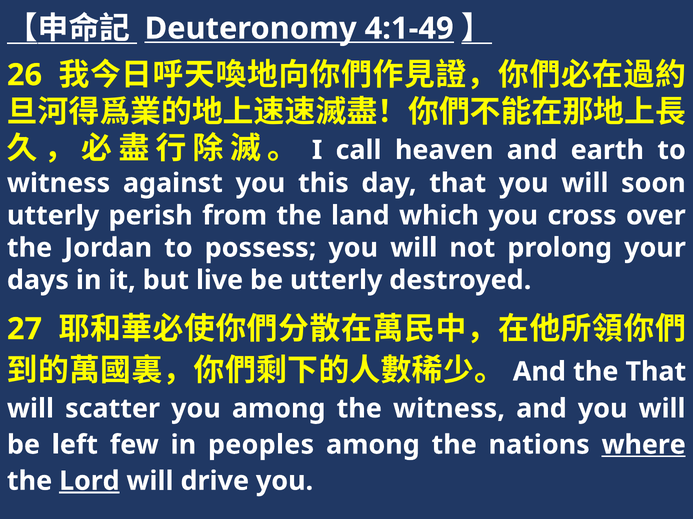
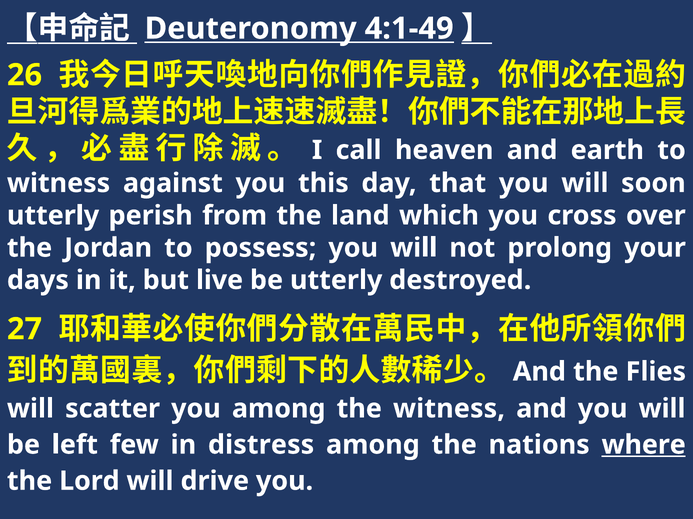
the That: That -> Flies (656, 372)
peoples: peoples -> distress (261, 445)
Lord underline: present -> none (89, 482)
